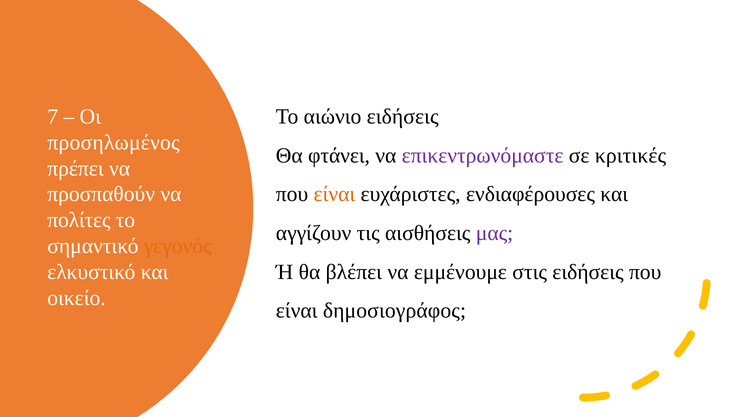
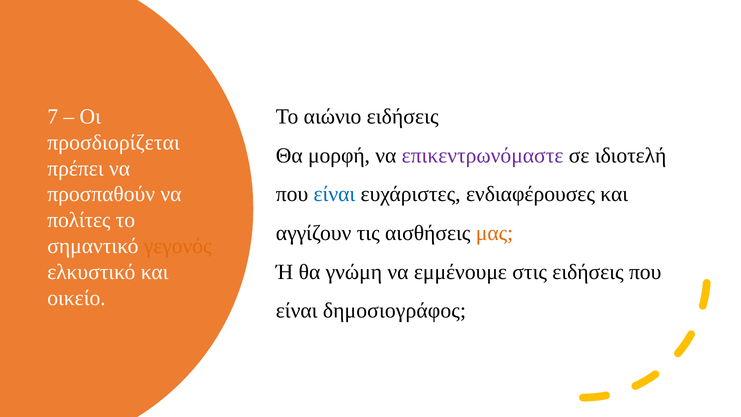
προσηλωμένος: προσηλωμένος -> προσδιορίζεται (114, 142)
φτάνει: φτάνει -> μορφή (339, 155)
κριτικές: κριτικές -> ιδιοτελή (631, 155)
είναι colour: orange -> blue (334, 194)
μας colour: purple -> orange (495, 233)
βλέπει: βλέπει -> γνώμη (354, 272)
